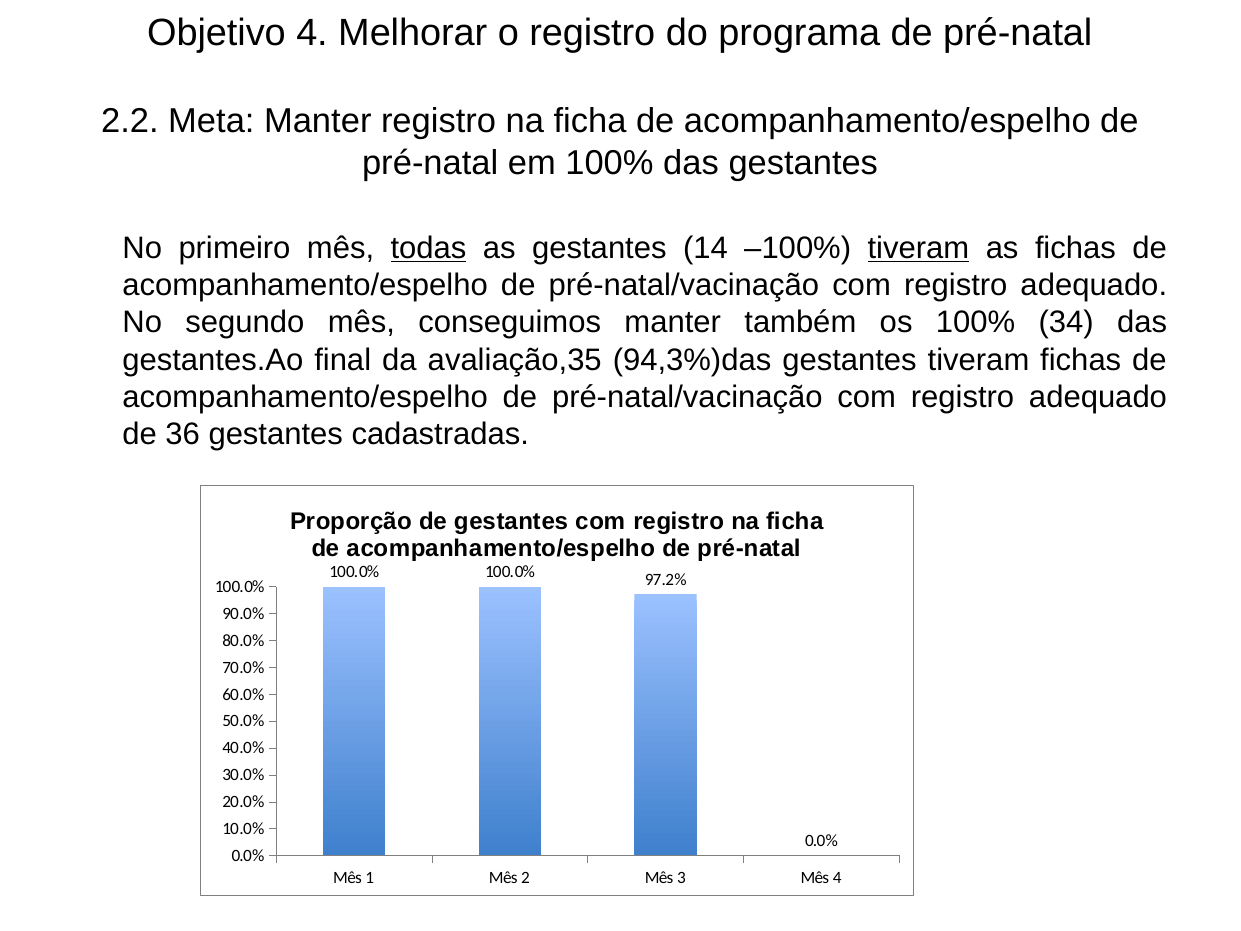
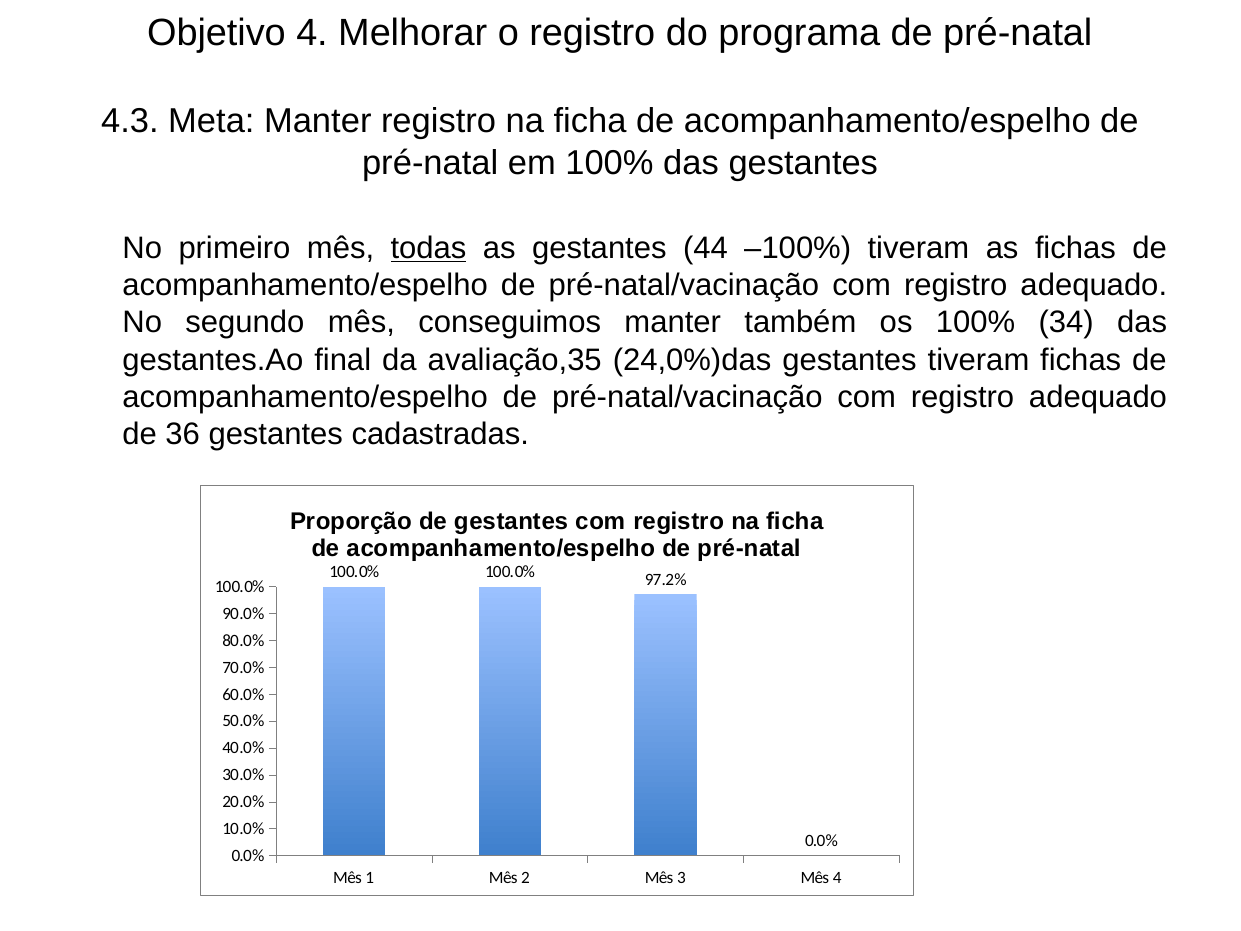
2.2: 2.2 -> 4.3 (130, 121)
14: 14 -> 44 (705, 248)
tiveram underline: present -> none (918, 248)
94,3%)das: 94,3%)das -> 24,0%)das (692, 360)
